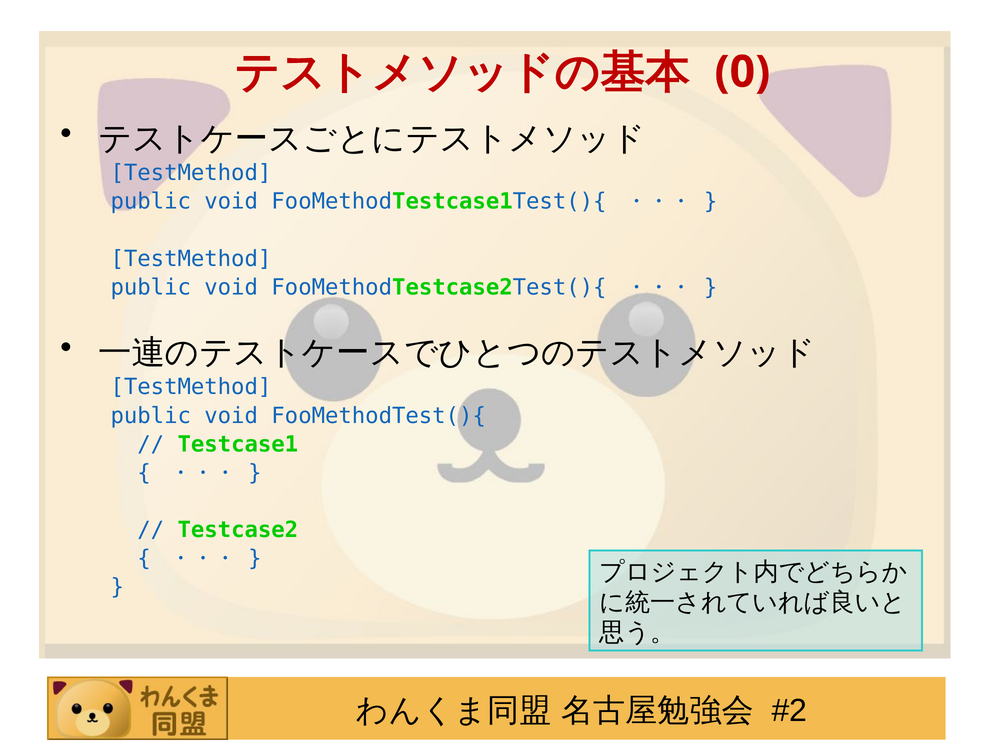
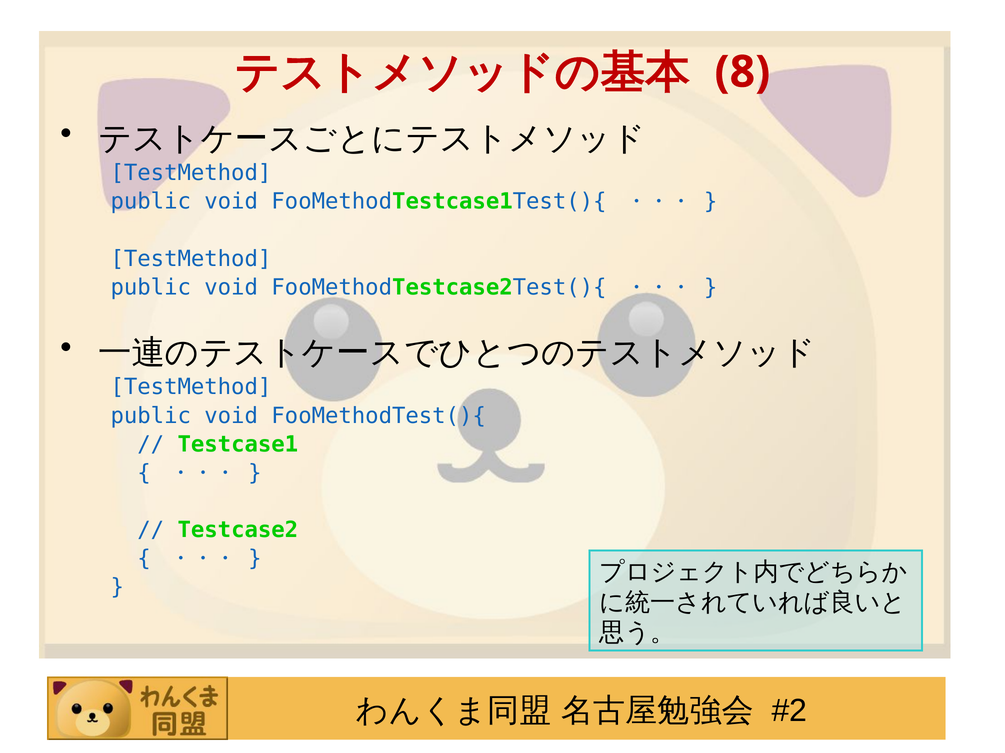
0: 0 -> 8 (742, 72)
